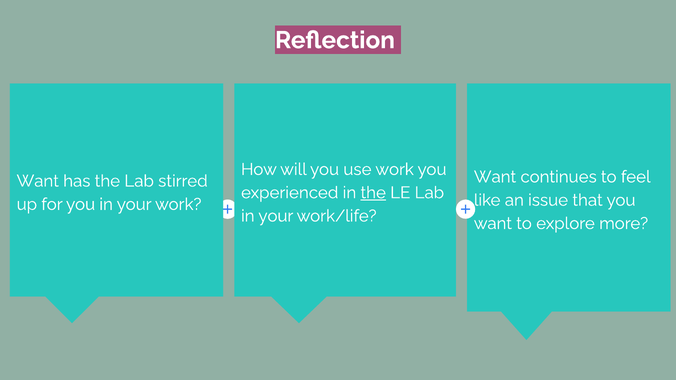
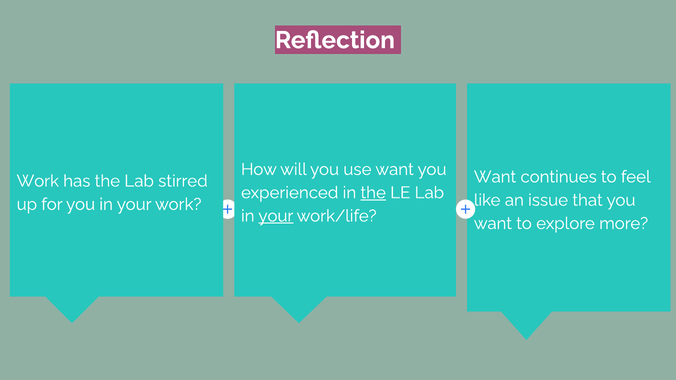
use work: work -> want (395, 169)
Want: Want -> Work (38, 181)
your underline: none -> present (276, 216)
